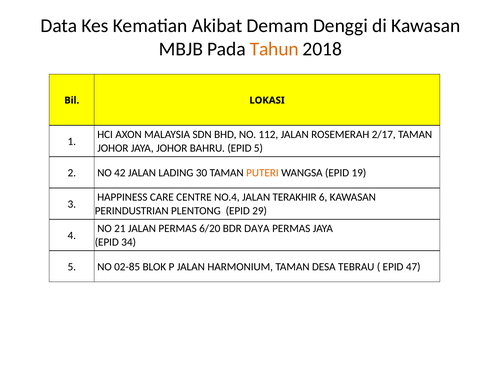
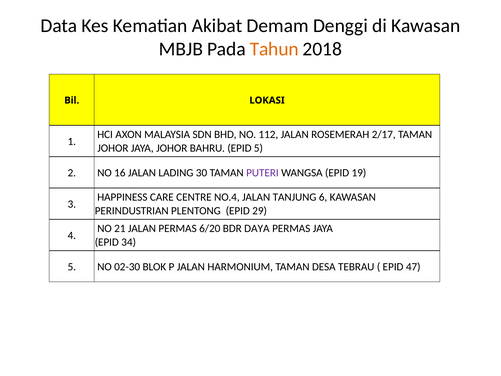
42: 42 -> 16 (120, 173)
PUTERI colour: orange -> purple (262, 173)
TERAKHIR: TERAKHIR -> TANJUNG (295, 197)
02-85: 02-85 -> 02-30 (127, 266)
